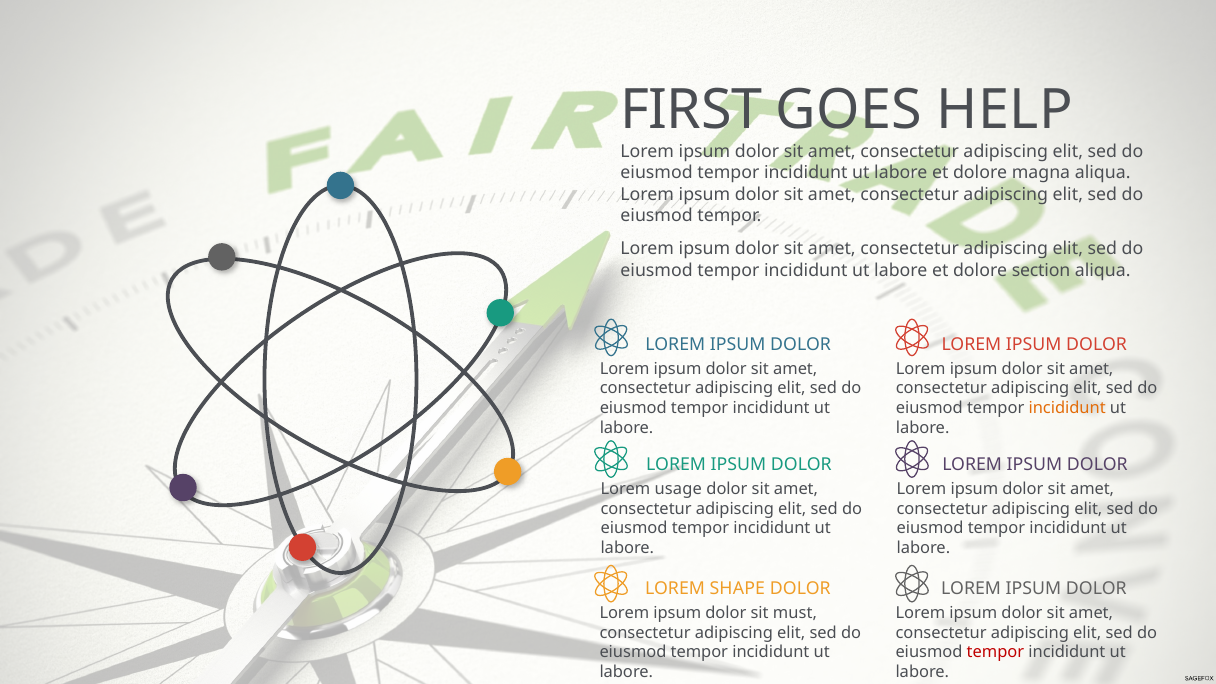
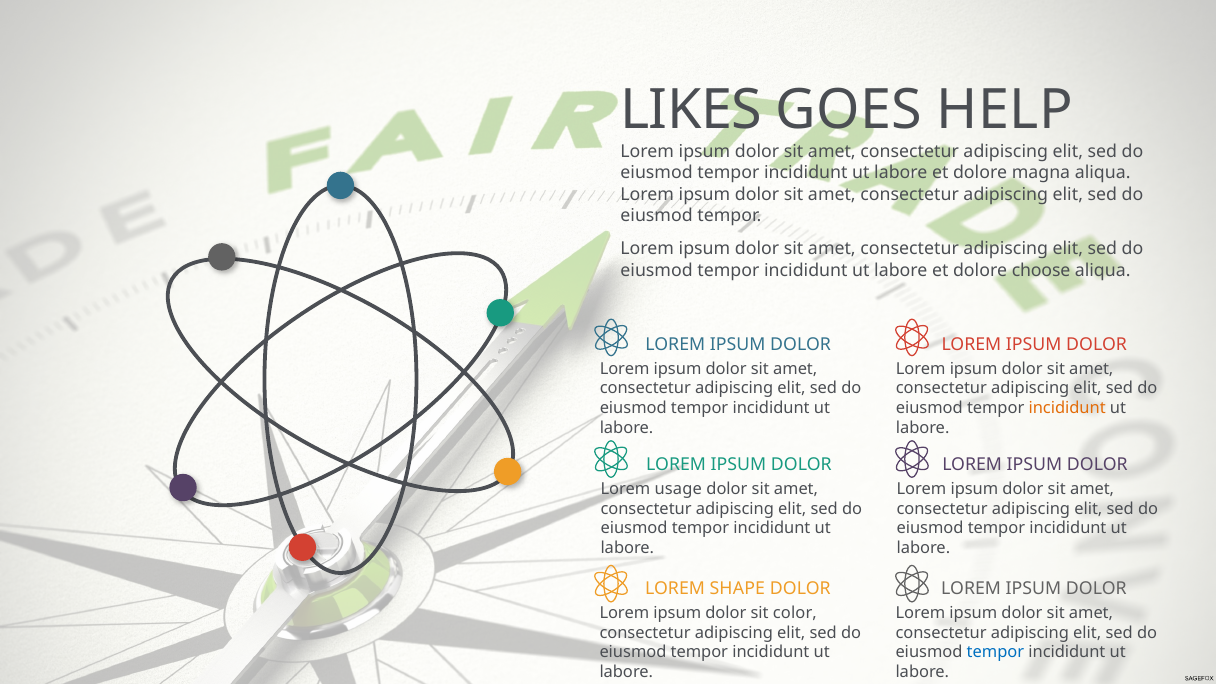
FIRST: FIRST -> LIKES (691, 110)
section: section -> choose (1041, 270)
must: must -> color (795, 613)
tempor colour: red -> blue (995, 652)
